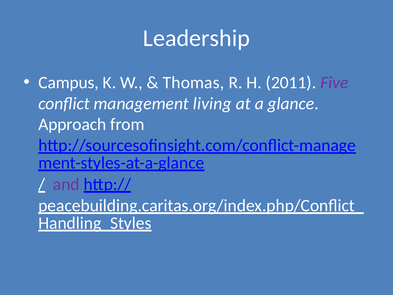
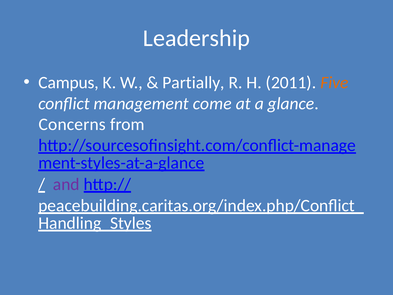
Thomas: Thomas -> Partially (194, 82)
Five colour: purple -> orange (334, 82)
living: living -> come (212, 103)
Approach: Approach -> Concerns (72, 124)
